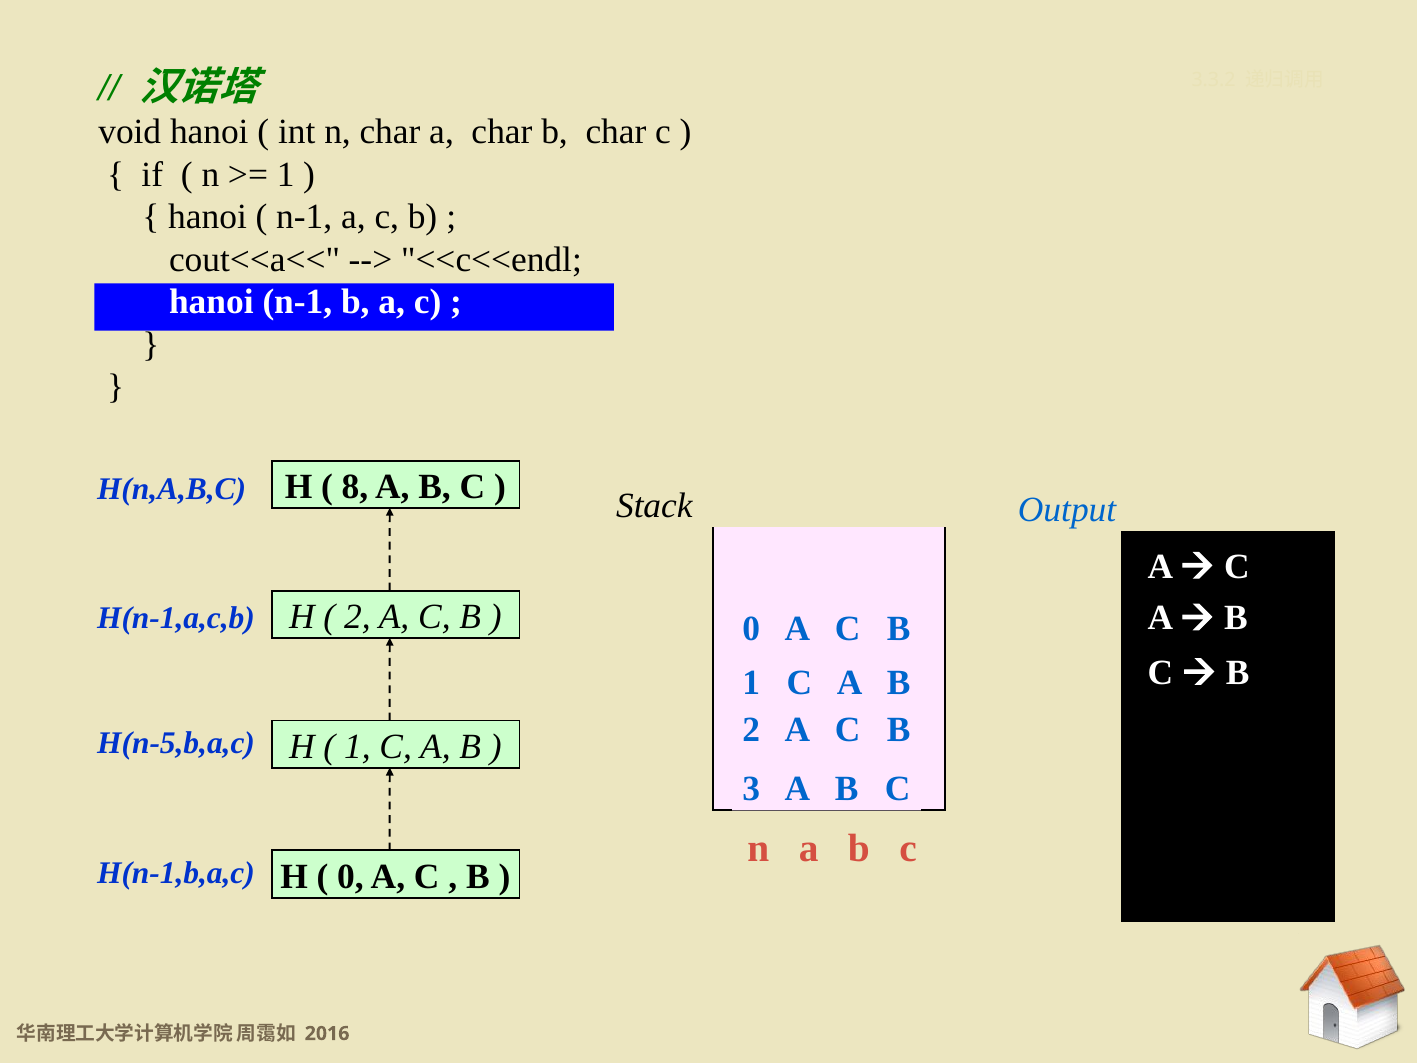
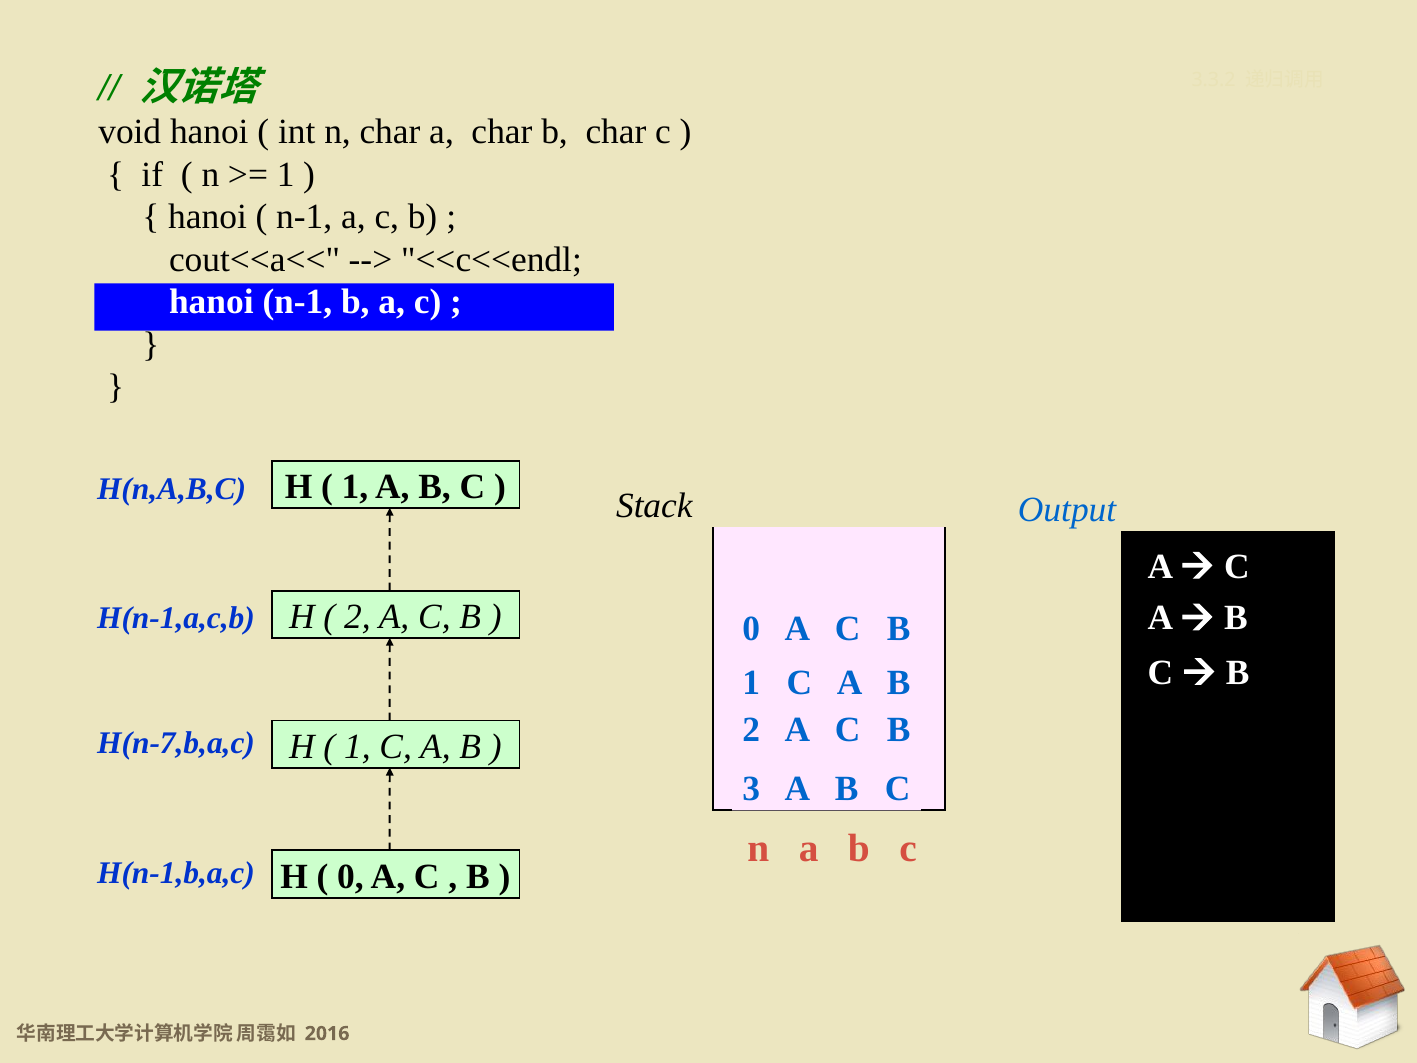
8: 8 -> 1 (355, 487)
H(n-5,b,a,c: H(n-5,b,a,c -> H(n-7,b,a,c (176, 743)
